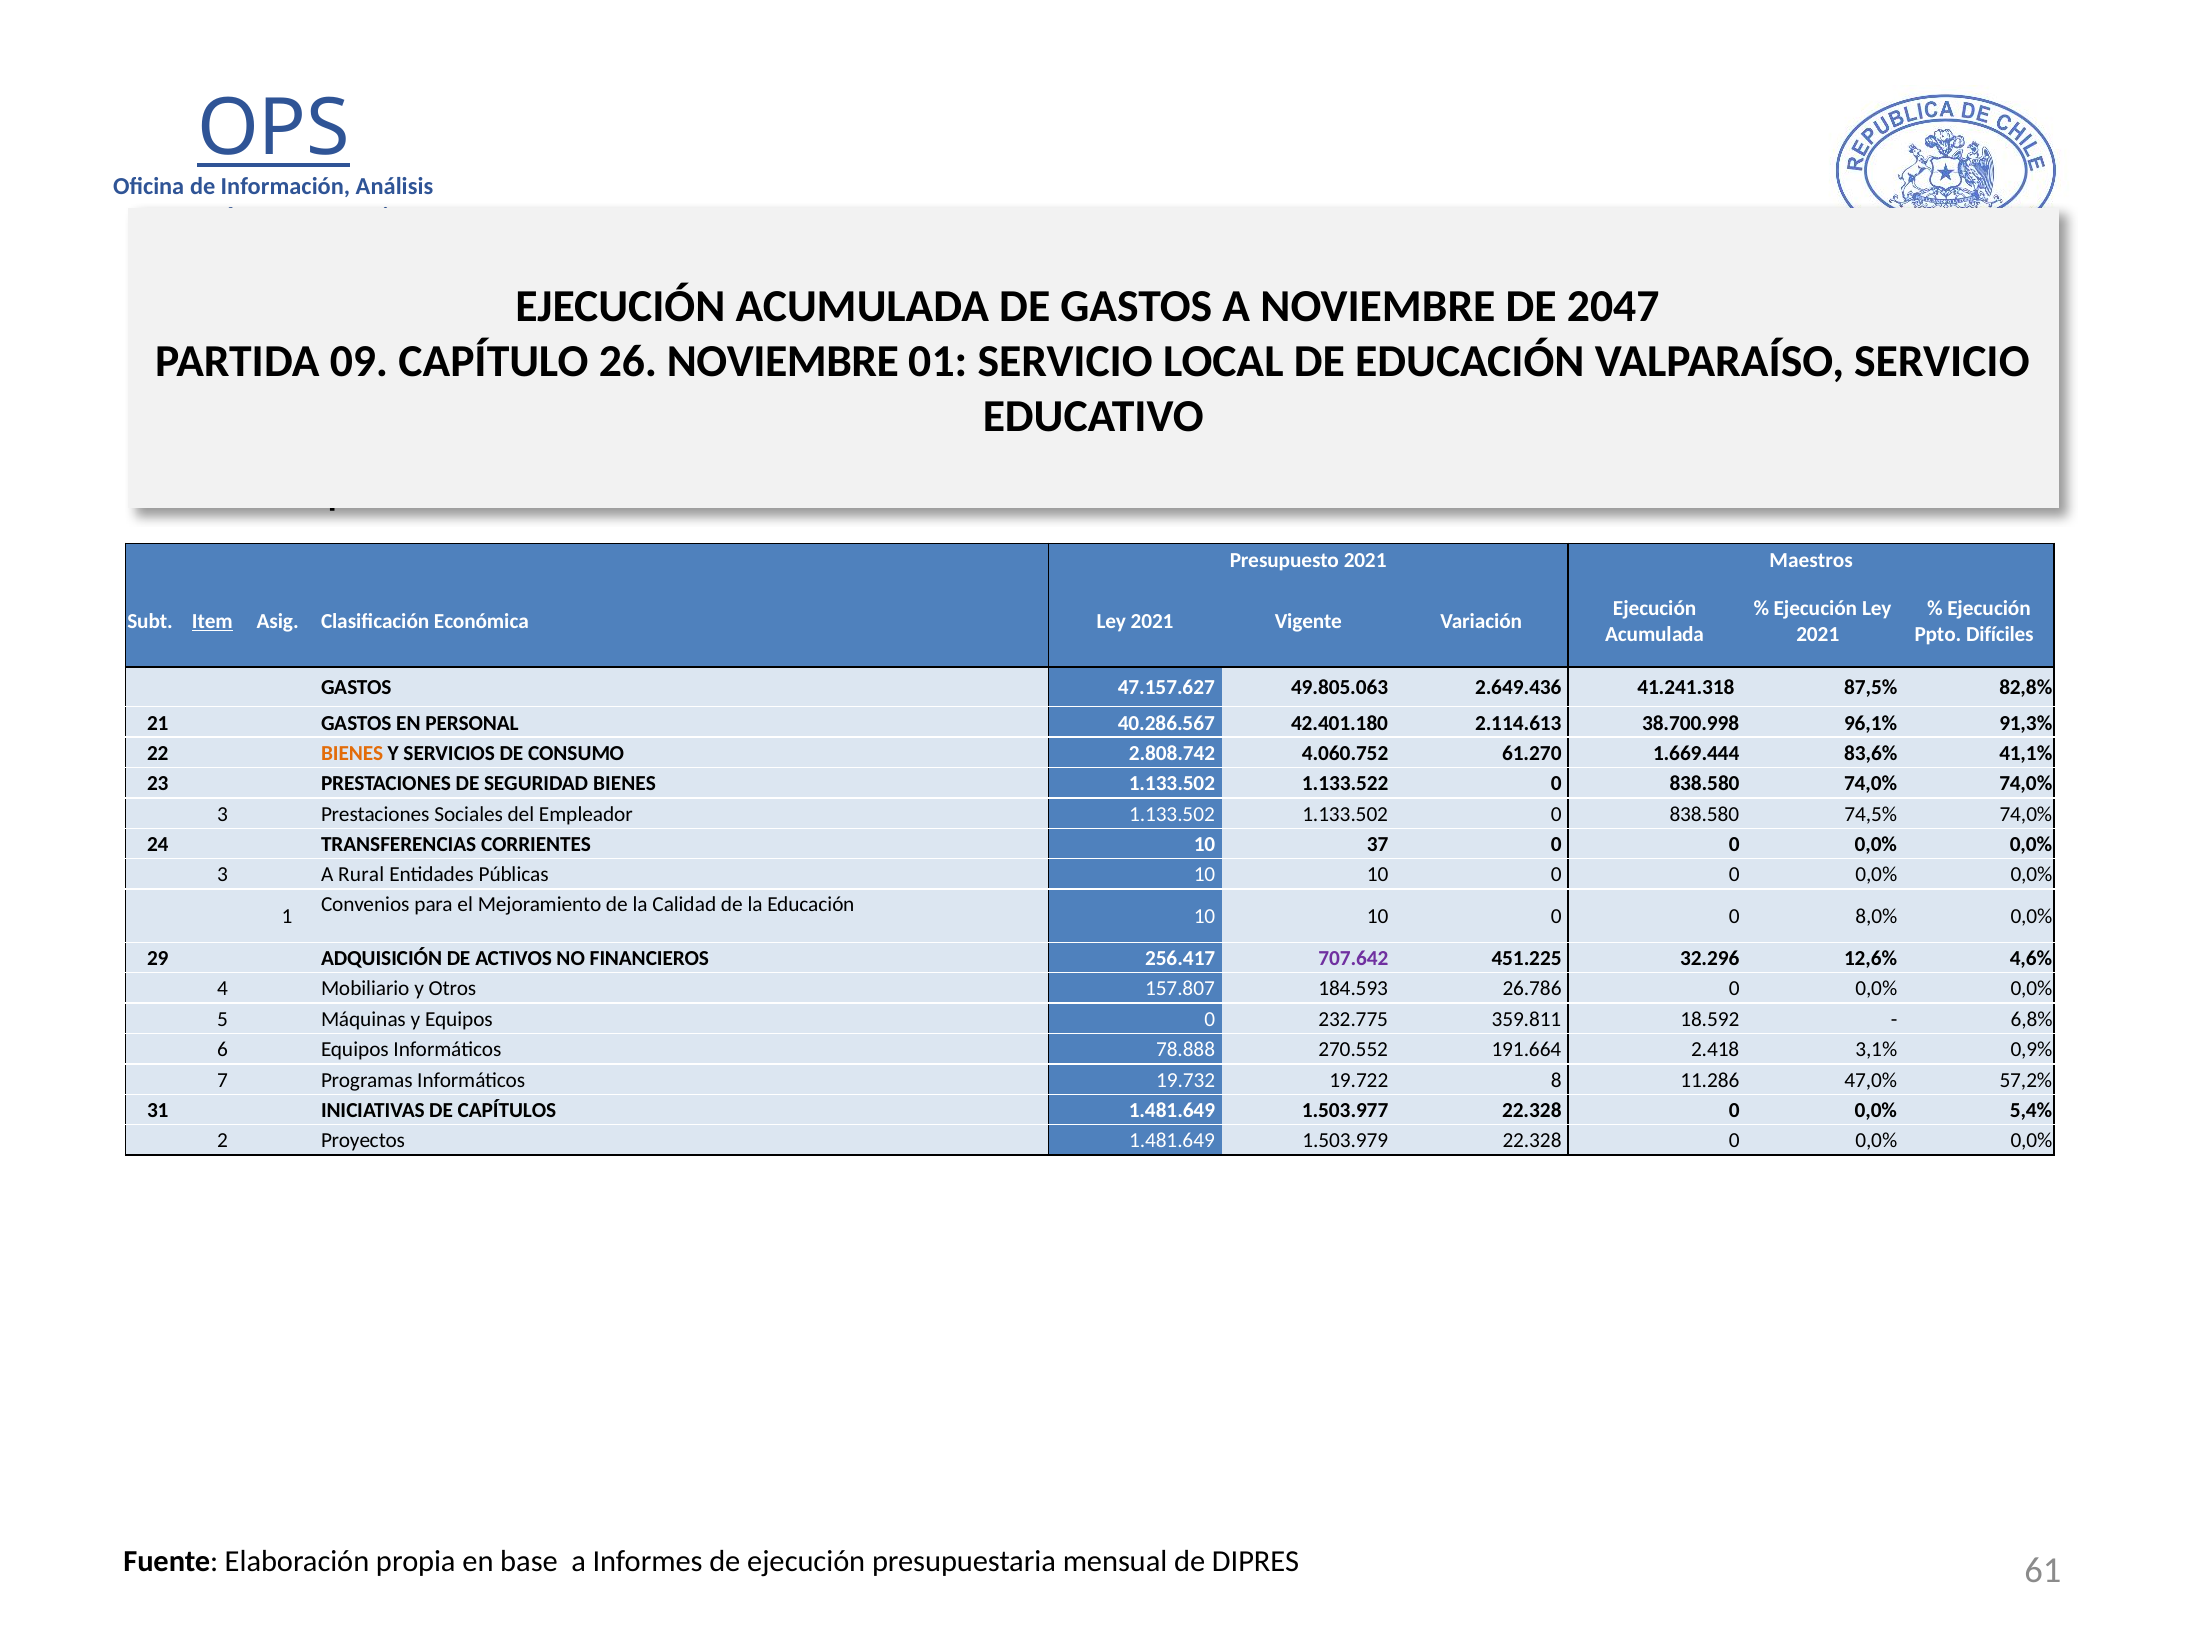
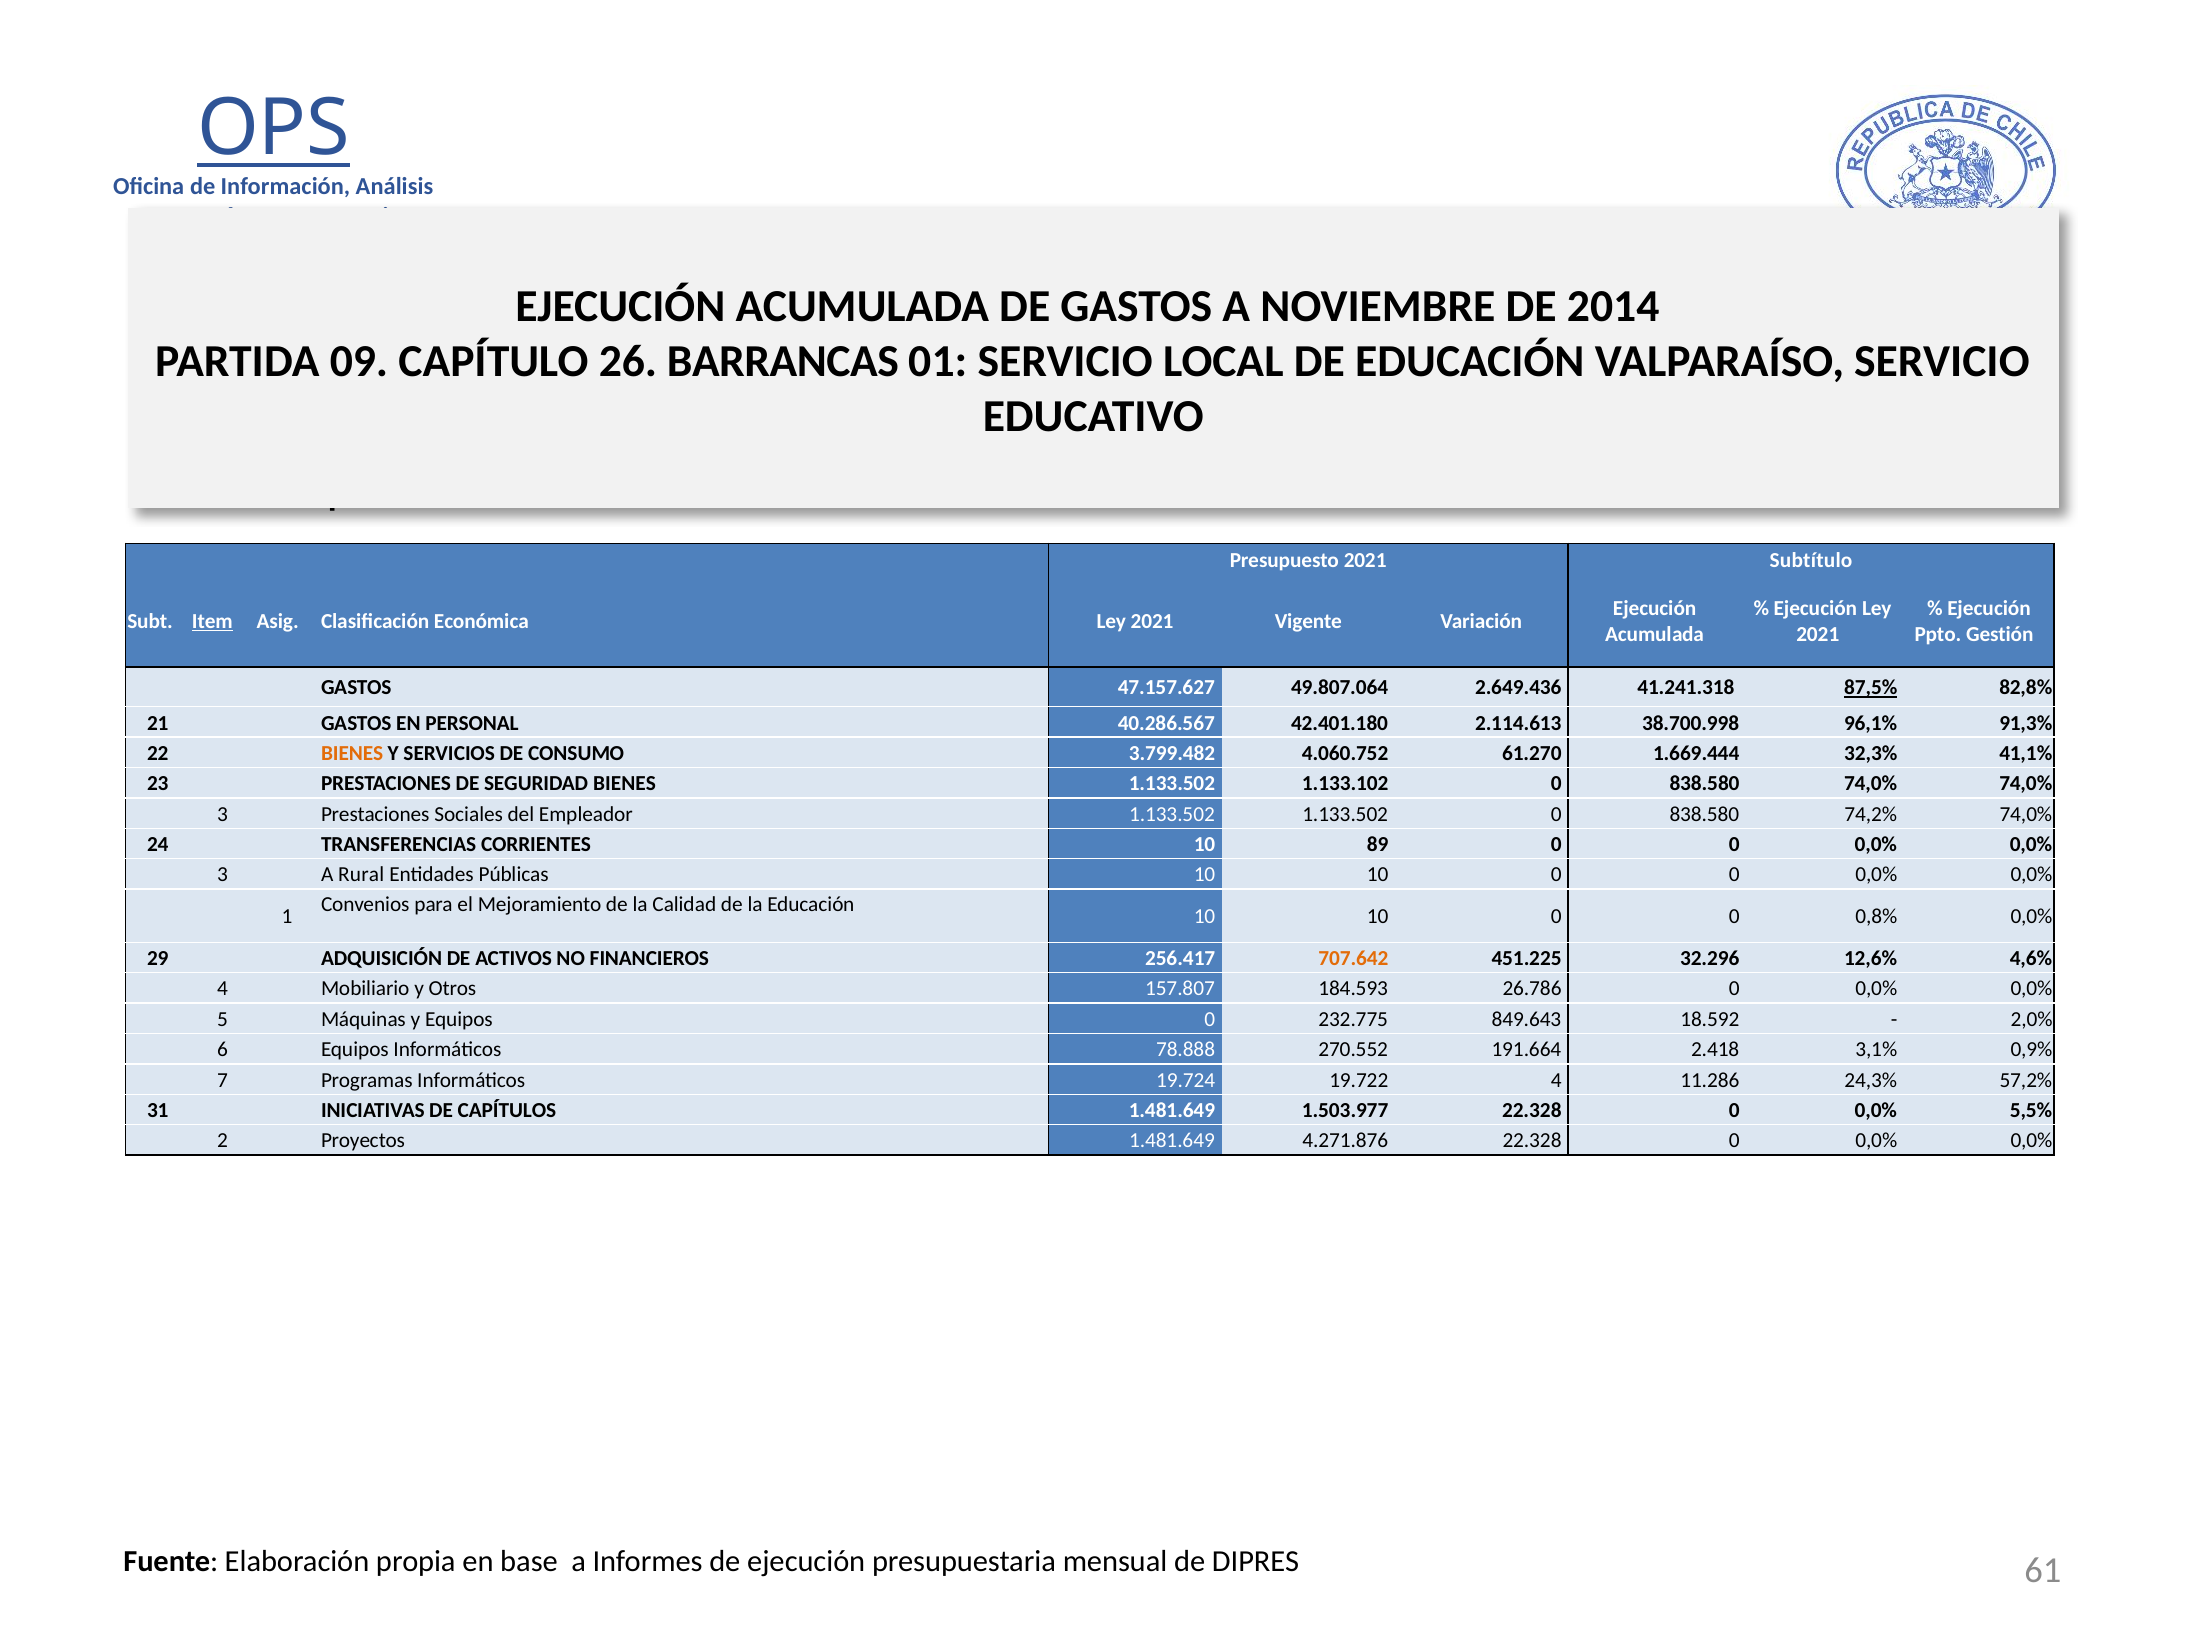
2047: 2047 -> 2014 (1613, 306)
26 NOVIEMBRE: NOVIEMBRE -> BARRANCAS (783, 361)
Maestros: Maestros -> Subtítulo (1811, 561)
Difíciles: Difíciles -> Gestión (2000, 634)
49.805.063: 49.805.063 -> 49.807.064 (1340, 688)
87,5% underline: none -> present (1871, 688)
2.808.742: 2.808.742 -> 3.799.482 (1172, 753)
83,6%: 83,6% -> 32,3% (1871, 753)
1.133.522: 1.133.522 -> 1.133.102 (1345, 784)
74,5%: 74,5% -> 74,2% (1871, 814)
37: 37 -> 89 (1378, 844)
8,0%: 8,0% -> 0,8% (1876, 917)
707.642 colour: purple -> orange (1353, 958)
359.811: 359.811 -> 849.643 (1526, 1019)
6,8%: 6,8% -> 2,0% (2032, 1019)
19.732: 19.732 -> 19.724 (1186, 1080)
19.722 8: 8 -> 4 (1556, 1080)
47,0%: 47,0% -> 24,3% (1871, 1080)
5,4%: 5,4% -> 5,5% (2031, 1110)
1.503.979: 1.503.979 -> 4.271.876 (1345, 1141)
